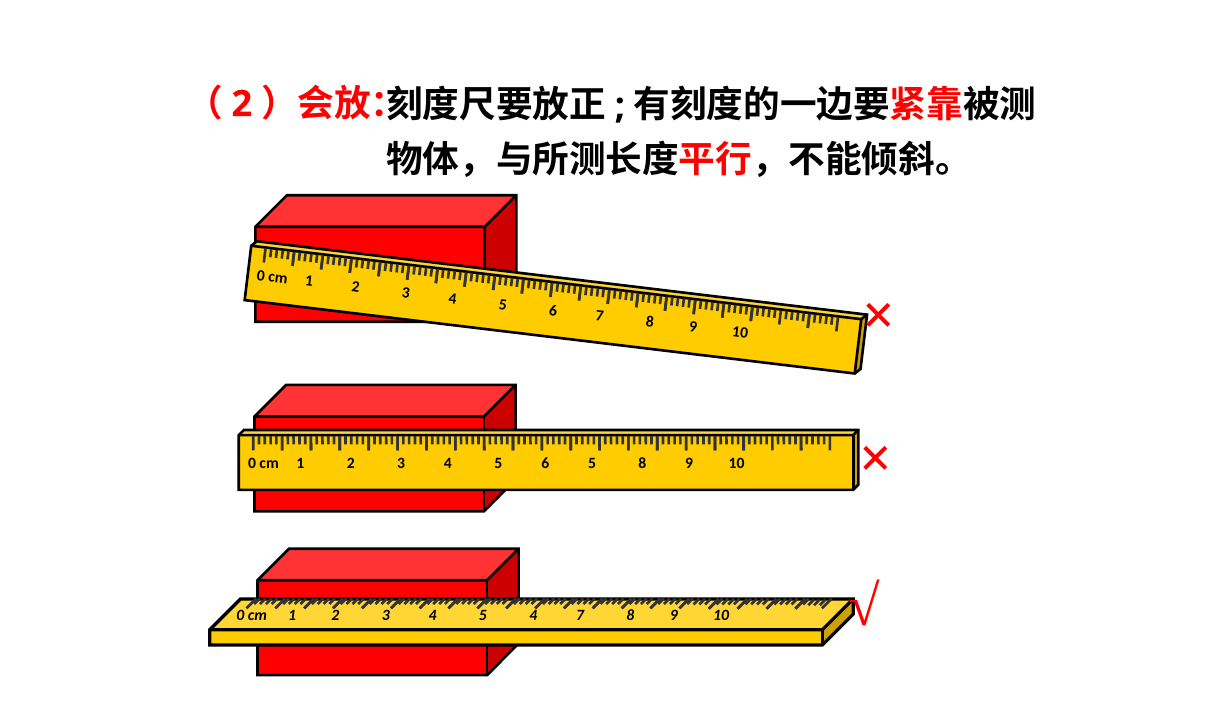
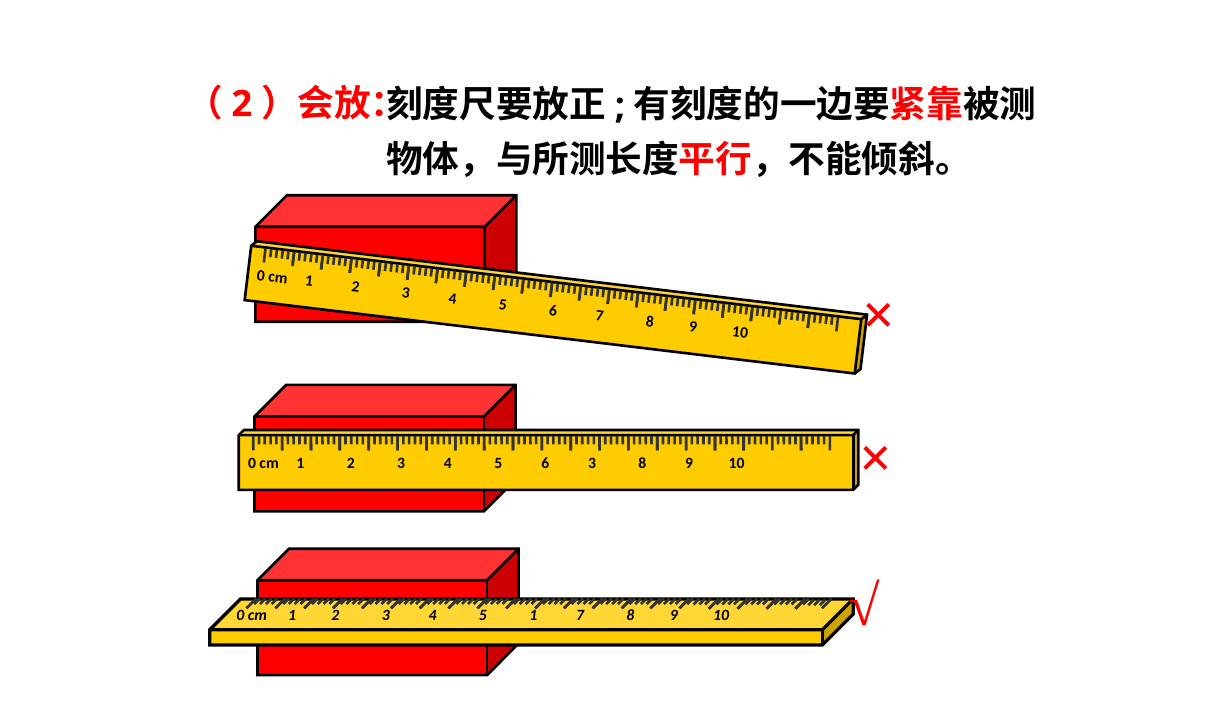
6 5: 5 -> 3 (592, 463)
5 4: 4 -> 1 (533, 615)
